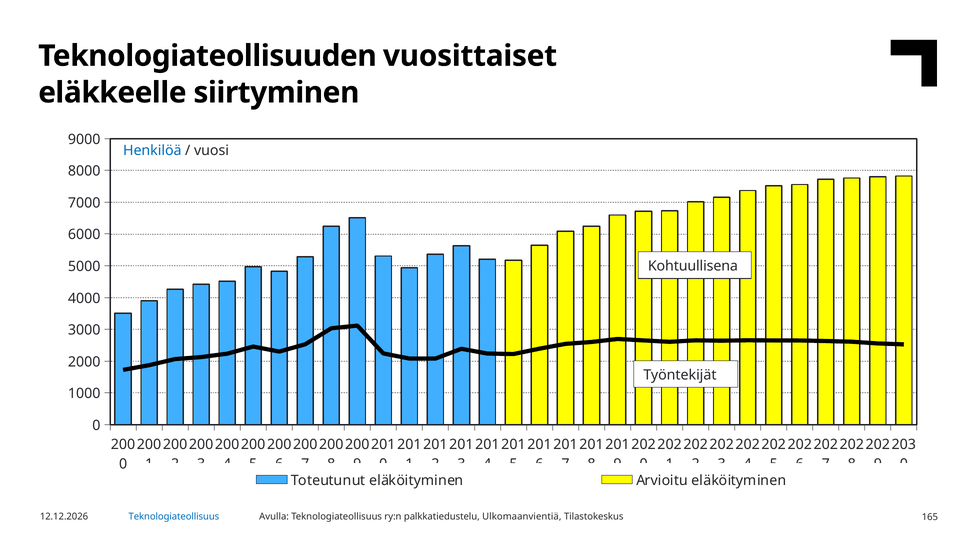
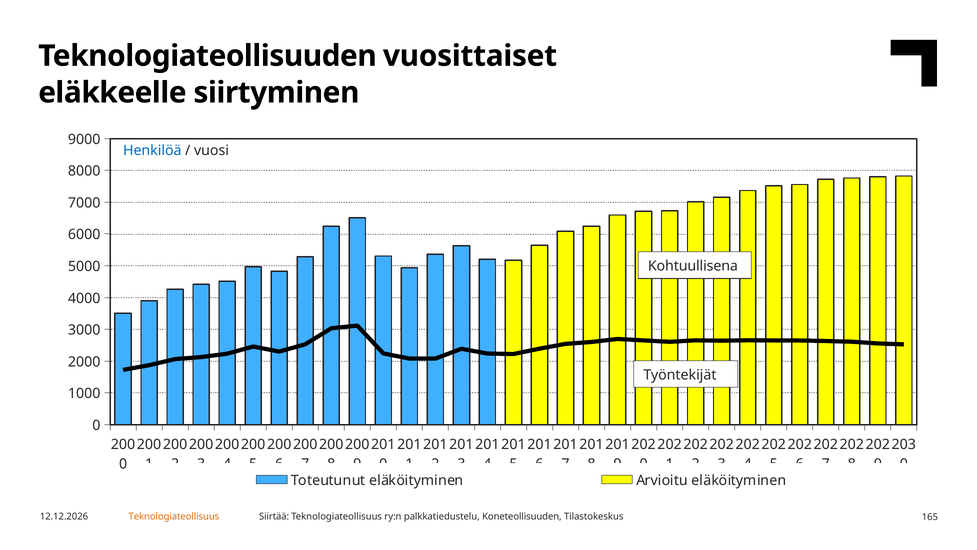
Teknologiateollisuus colour: blue -> orange (174, 516)
Avulla: Avulla -> Siirtää (274, 516)
Ulkomaanvientiä: Ulkomaanvientiä -> Koneteollisuuden (522, 516)
